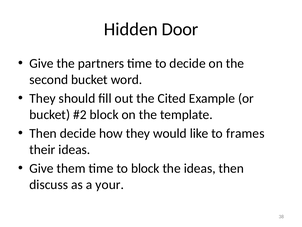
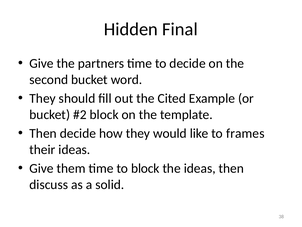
Door: Door -> Final (180, 29)
your: your -> solid (110, 184)
